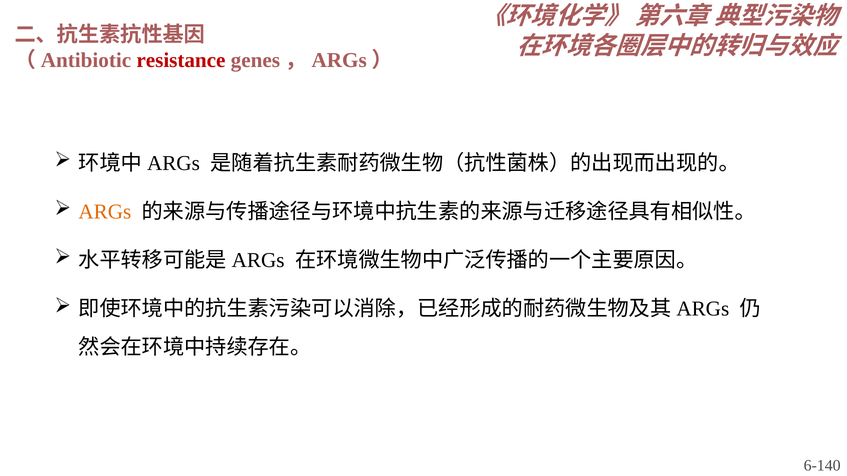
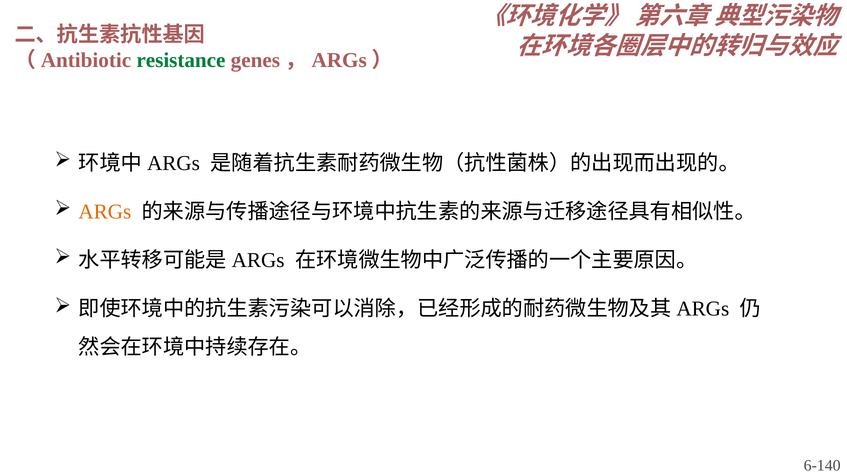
resistance colour: red -> green (181, 60)
